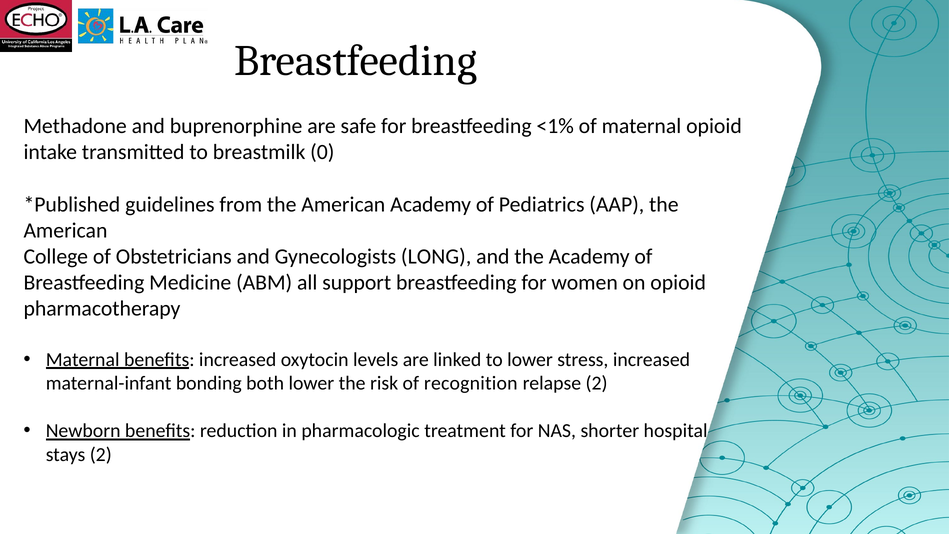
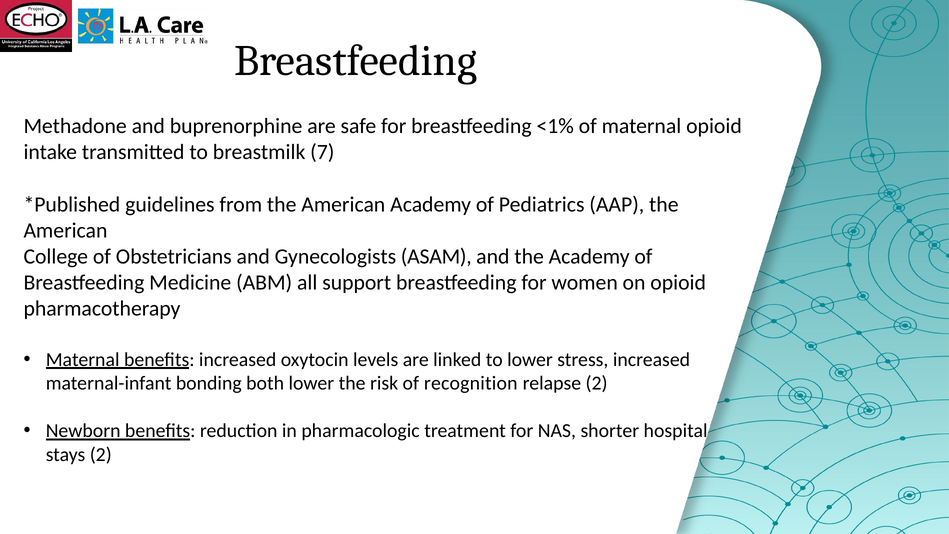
0: 0 -> 7 (322, 152)
LONG: LONG -> ASAM (436, 256)
